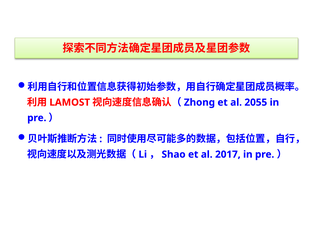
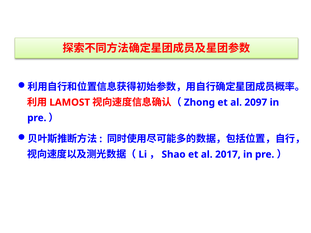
2055: 2055 -> 2097 (256, 102)
